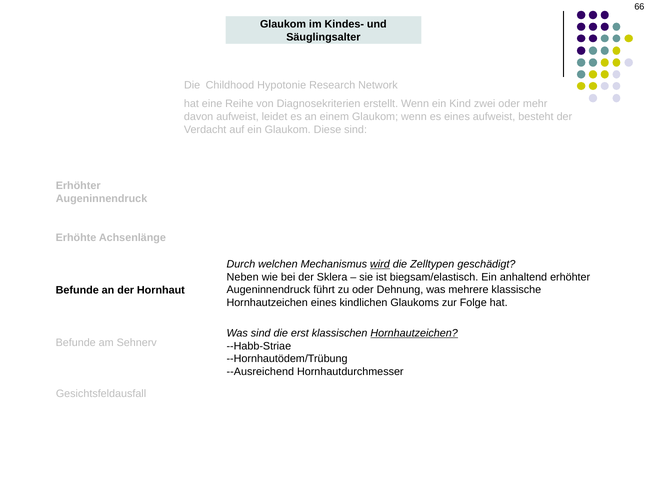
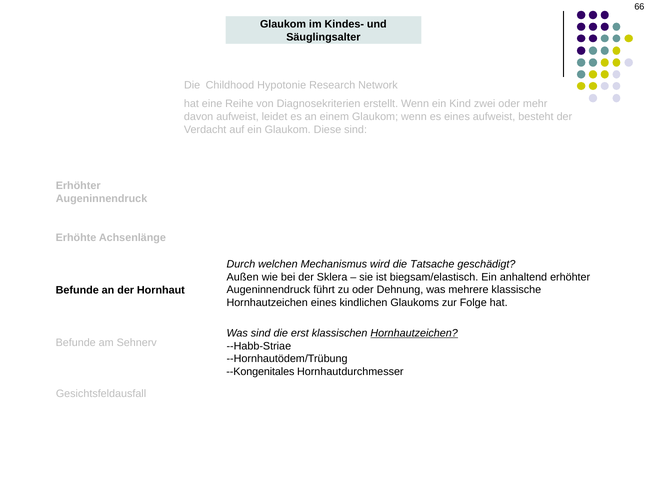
wird underline: present -> none (380, 264)
Zelltypen: Zelltypen -> Tatsache (432, 264)
Neben: Neben -> Außen (243, 277)
--Ausreichend: --Ausreichend -> --Kongenitales (260, 372)
